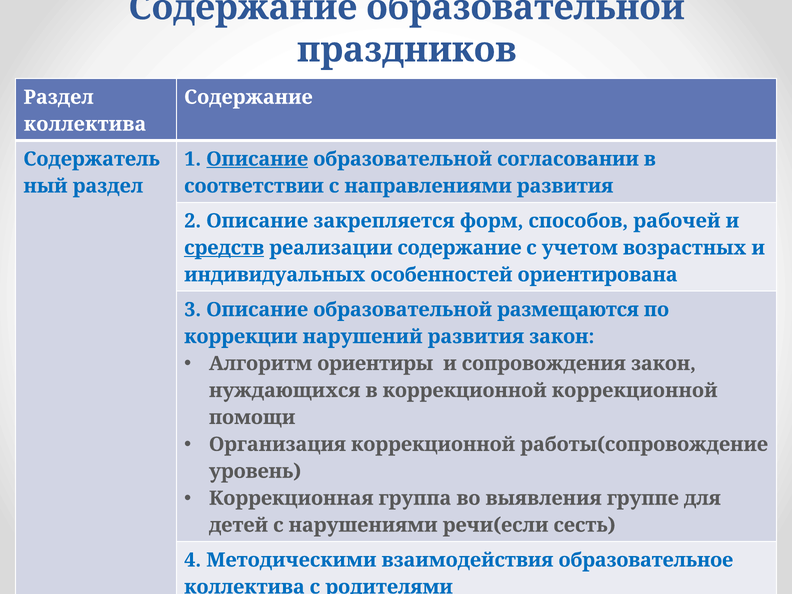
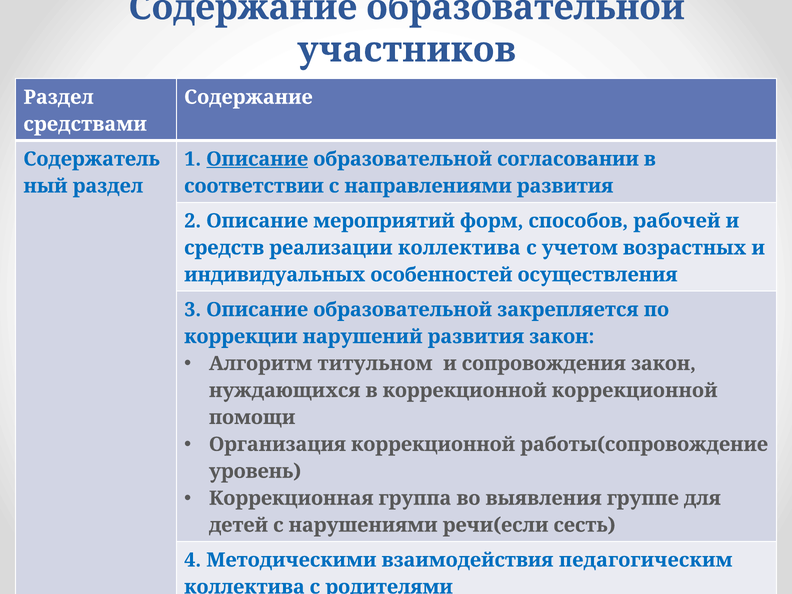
праздников: праздников -> участников (407, 50)
коллектива: коллектива -> средствами (85, 124)
закрепляется: закрепляется -> мероприятий (384, 221)
средств underline: present -> none (224, 248)
реализации содержание: содержание -> коллектива (459, 248)
ориентирована: ориентирована -> осуществления (598, 275)
размещаются: размещаются -> закрепляется (568, 310)
ориентиры: ориентиры -> титульном (375, 364)
образовательное: образовательное -> педагогическим (646, 560)
